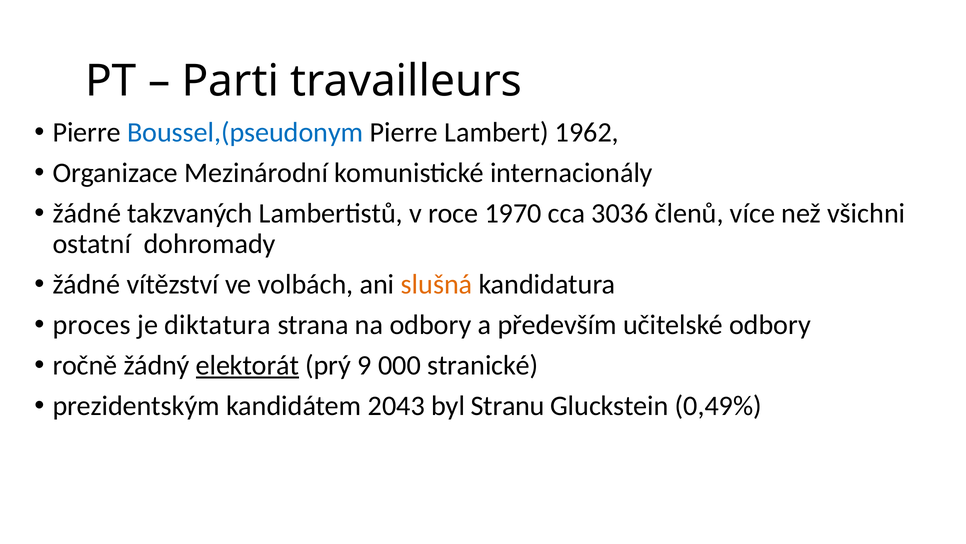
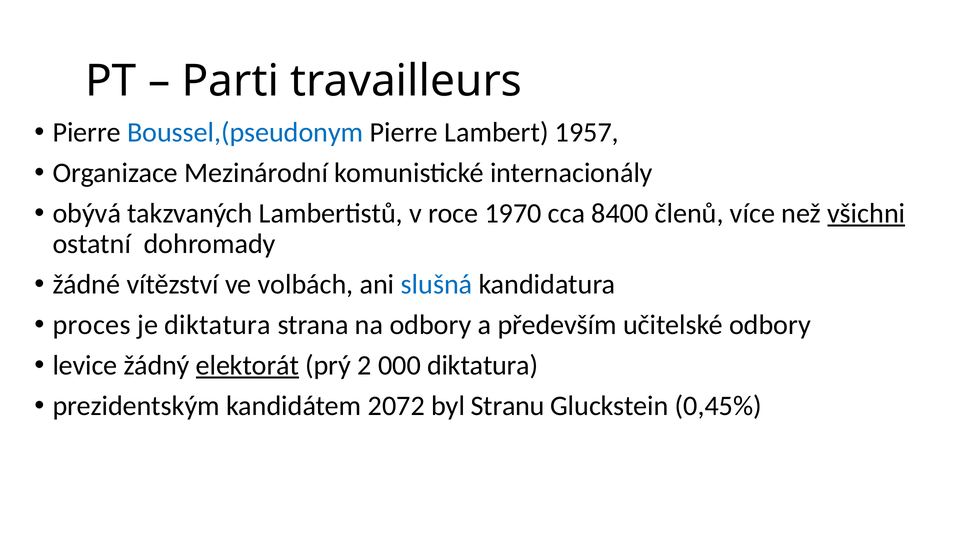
1962: 1962 -> 1957 (587, 132)
žádné: žádné -> obývá (87, 213)
3036: 3036 -> 8400 (620, 213)
všichni underline: none -> present (866, 213)
slušná colour: orange -> blue (437, 284)
ročně: ročně -> levice (85, 365)
9: 9 -> 2 (365, 365)
000 stranické: stranické -> diktatura (483, 365)
2043: 2043 -> 2072 (396, 405)
0,49%: 0,49% -> 0,45% (718, 405)
